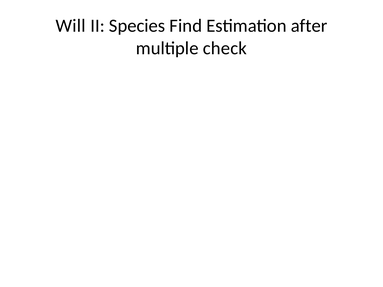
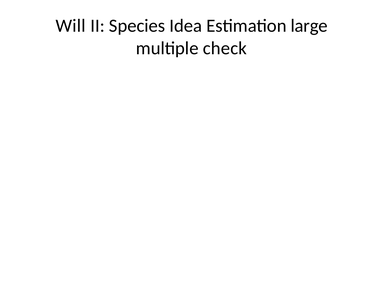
Find: Find -> Idea (186, 26)
after: after -> large (309, 26)
